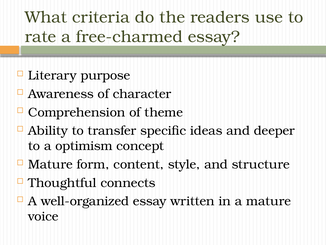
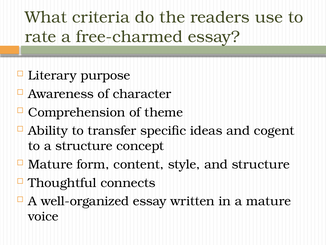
deeper: deeper -> cogent (274, 130)
a optimism: optimism -> structure (84, 146)
